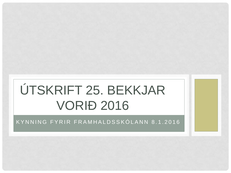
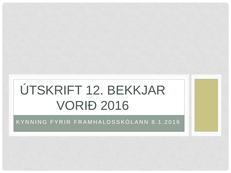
25: 25 -> 12 (95, 90)
